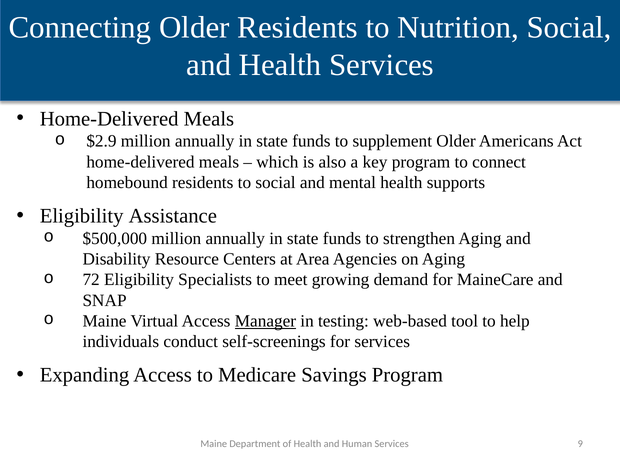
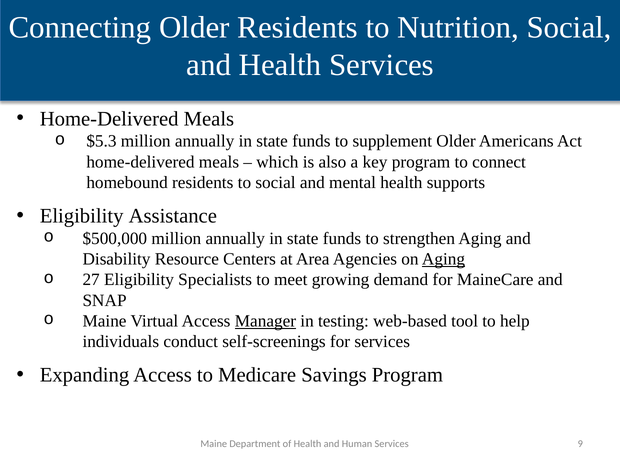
$2.9: $2.9 -> $5.3 (101, 141)
Aging underline: none -> present (444, 259)
72: 72 -> 27 (91, 280)
